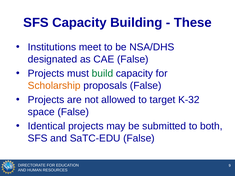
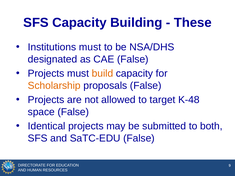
Institutions meet: meet -> must (90, 47)
build colour: green -> orange (102, 74)
K-32: K-32 -> K-48 (189, 100)
